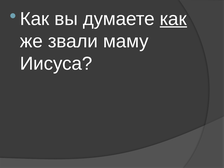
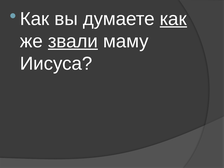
звали underline: none -> present (73, 41)
